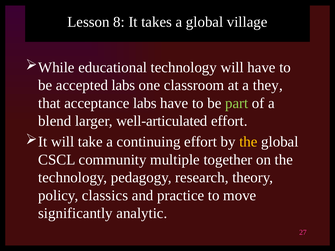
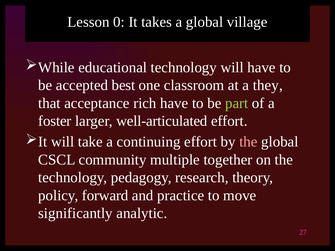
8: 8 -> 0 (119, 22)
accepted labs: labs -> best (123, 85)
acceptance labs: labs -> rich (145, 103)
blend: blend -> foster (55, 121)
the colour: yellow -> pink (248, 142)
classics: classics -> forward (105, 196)
